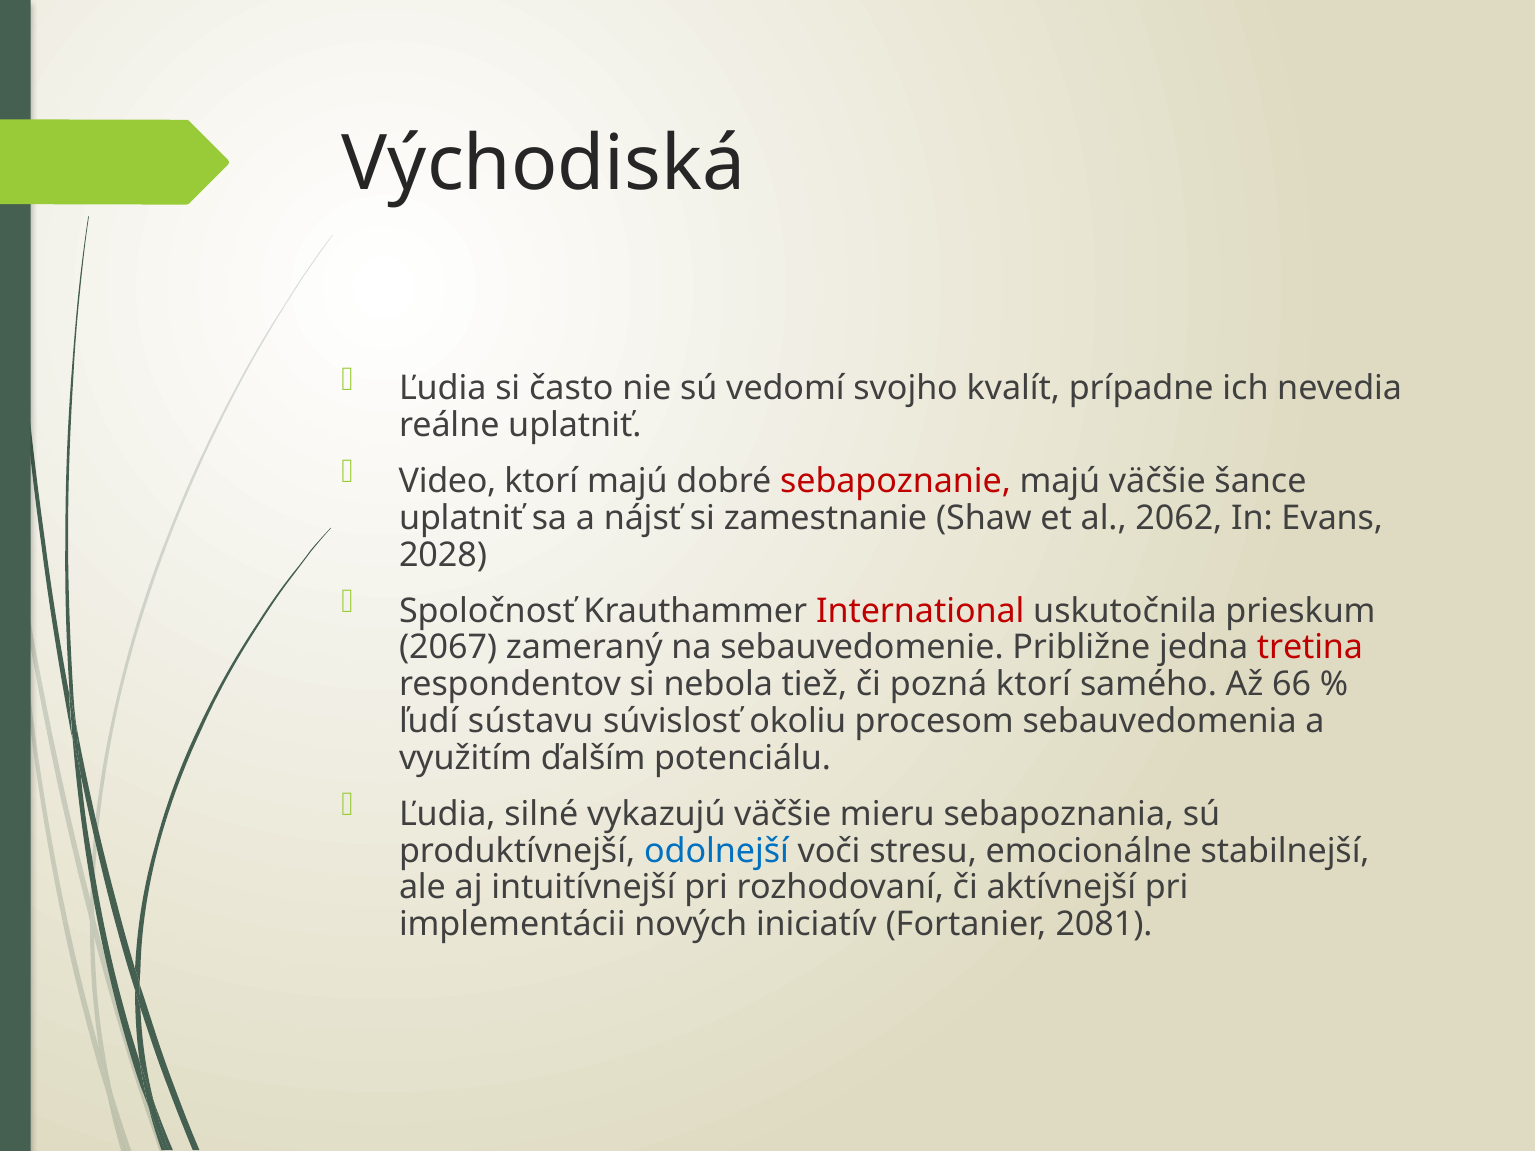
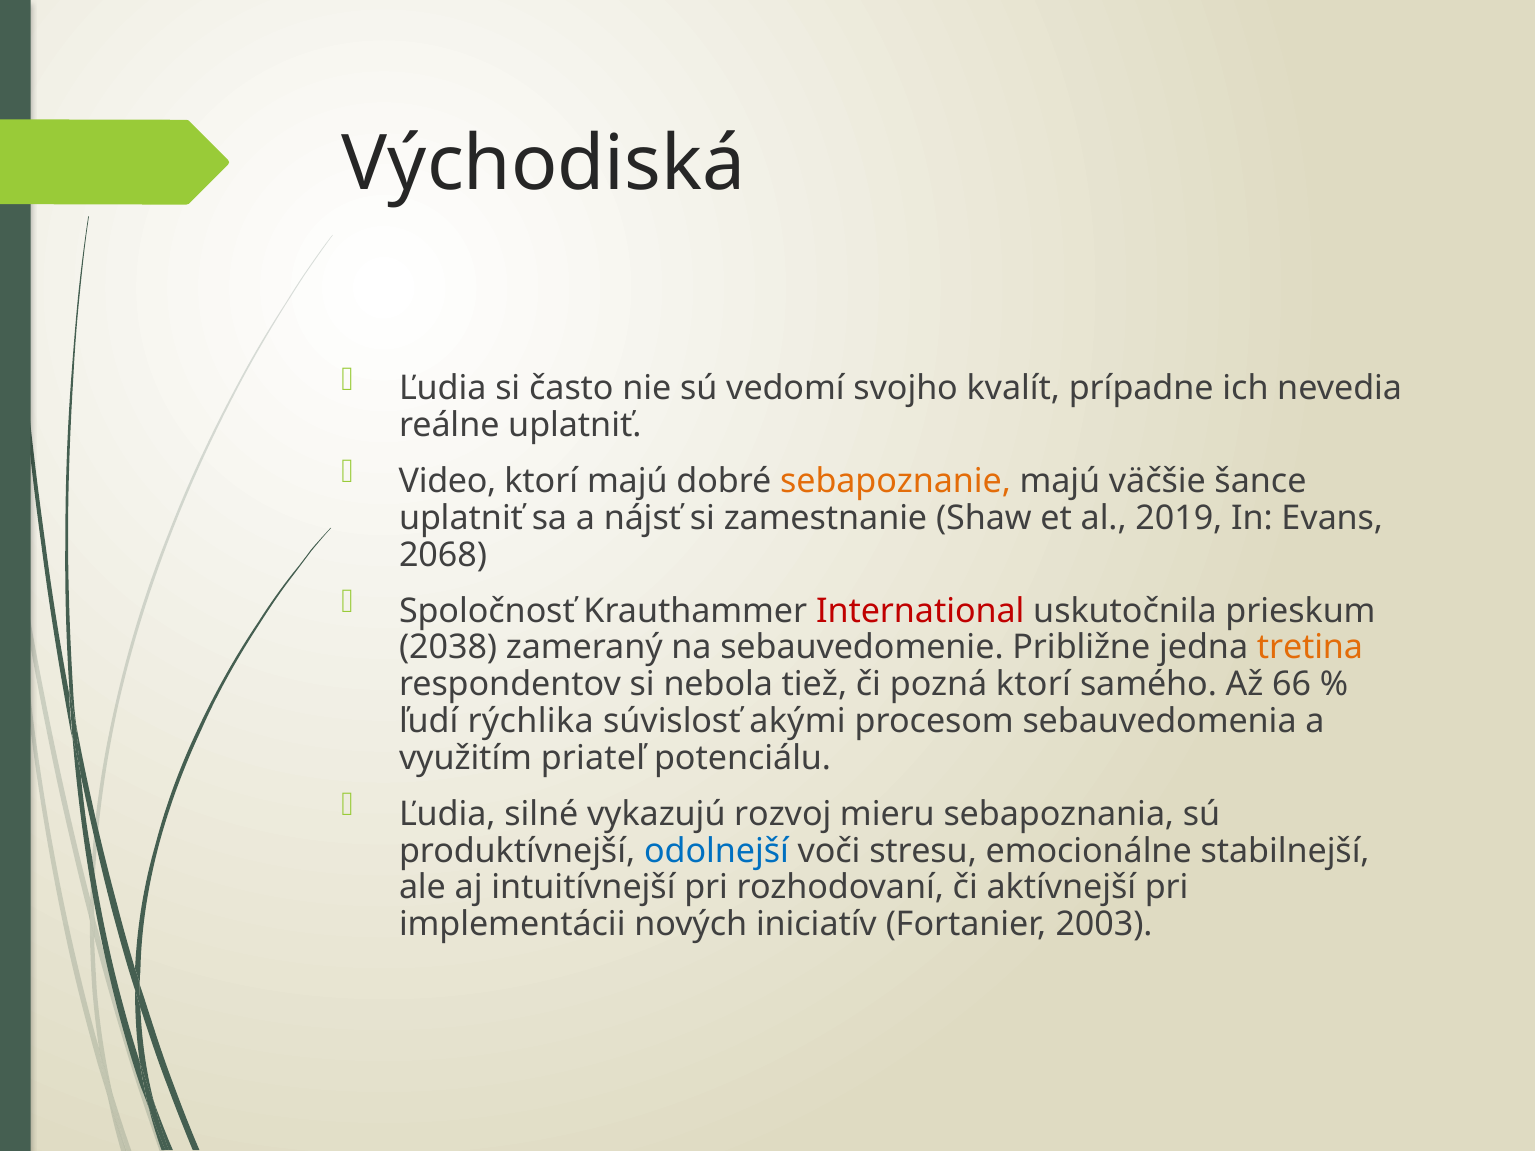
sebapoznanie colour: red -> orange (896, 481)
2062: 2062 -> 2019 (1179, 518)
2028: 2028 -> 2068 (443, 555)
2067: 2067 -> 2038 (448, 648)
tretina colour: red -> orange (1310, 648)
sústavu: sústavu -> rýchlika (531, 721)
okoliu: okoliu -> akými (798, 721)
ďalším: ďalším -> priateľ (593, 758)
vykazujú väčšie: väčšie -> rozvoj (783, 814)
2081: 2081 -> 2003 (1104, 925)
